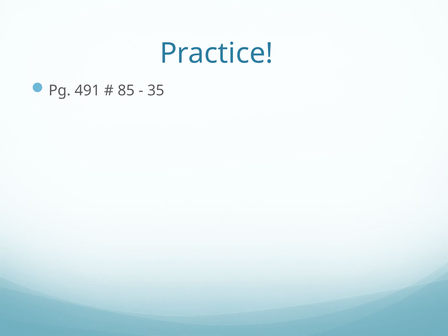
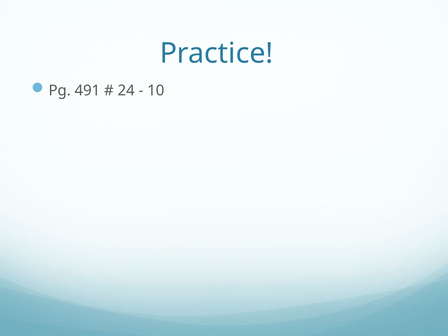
85: 85 -> 24 (126, 91)
35: 35 -> 10 (156, 91)
